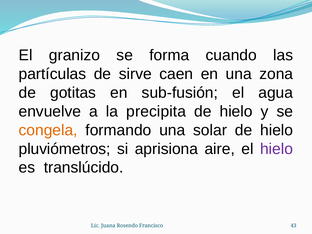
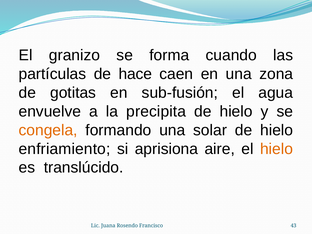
sirve: sirve -> hace (135, 74)
pluviómetros: pluviómetros -> enfriamiento (65, 149)
hielo colour: purple -> orange (277, 149)
